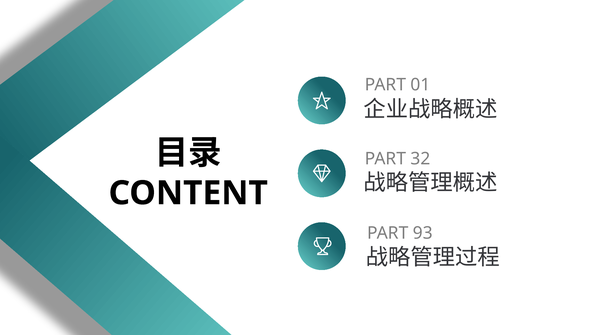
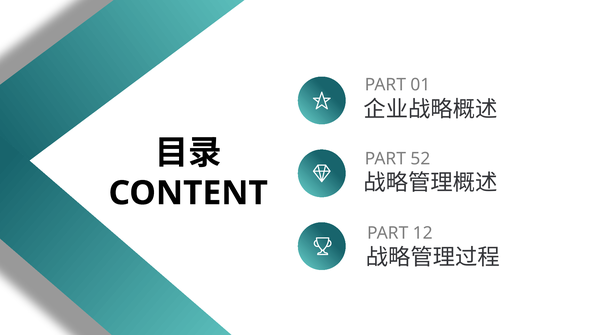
32: 32 -> 52 (420, 159)
93: 93 -> 12 (423, 233)
